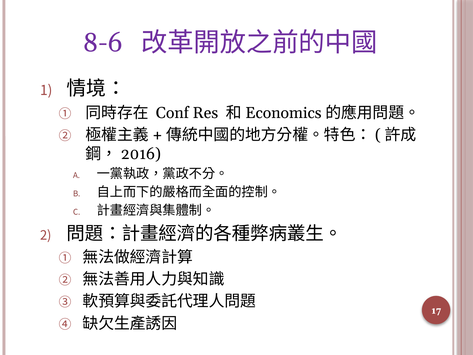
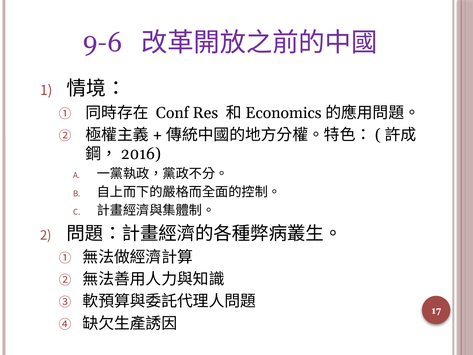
8-6: 8-6 -> 9-6 (103, 43)
